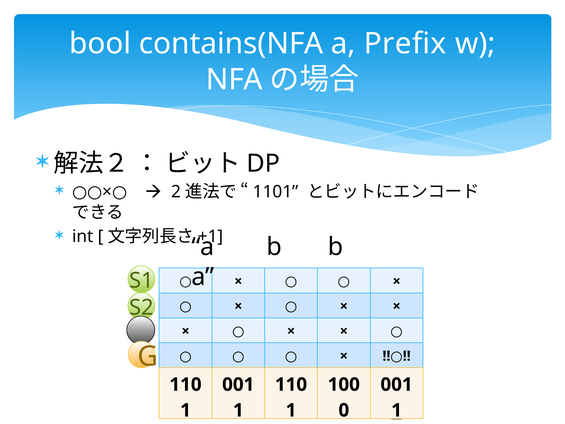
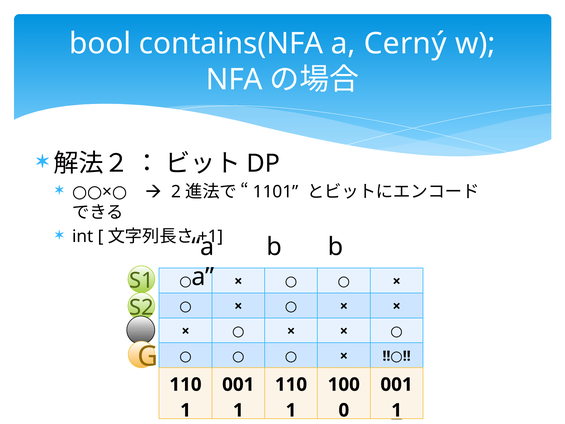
Prefix: Prefix -> Cerný (405, 44)
